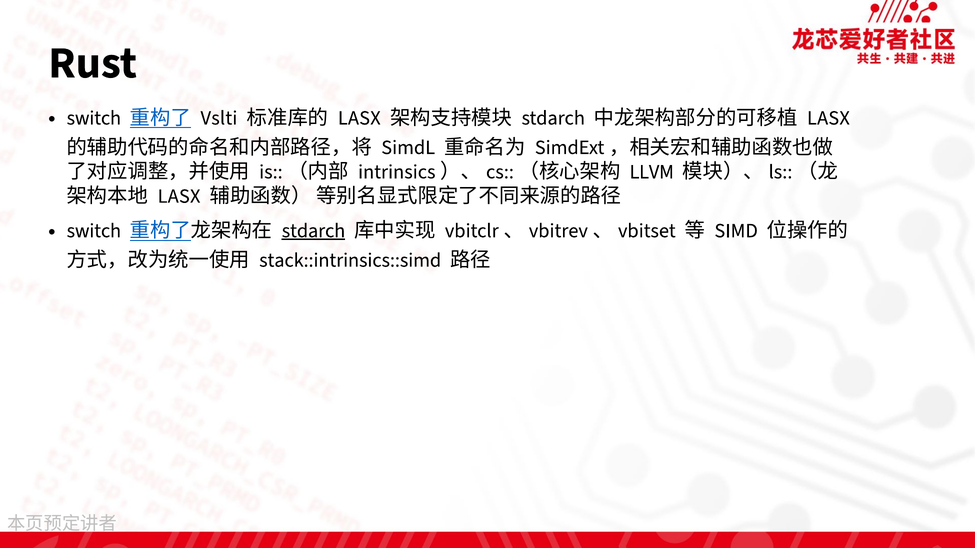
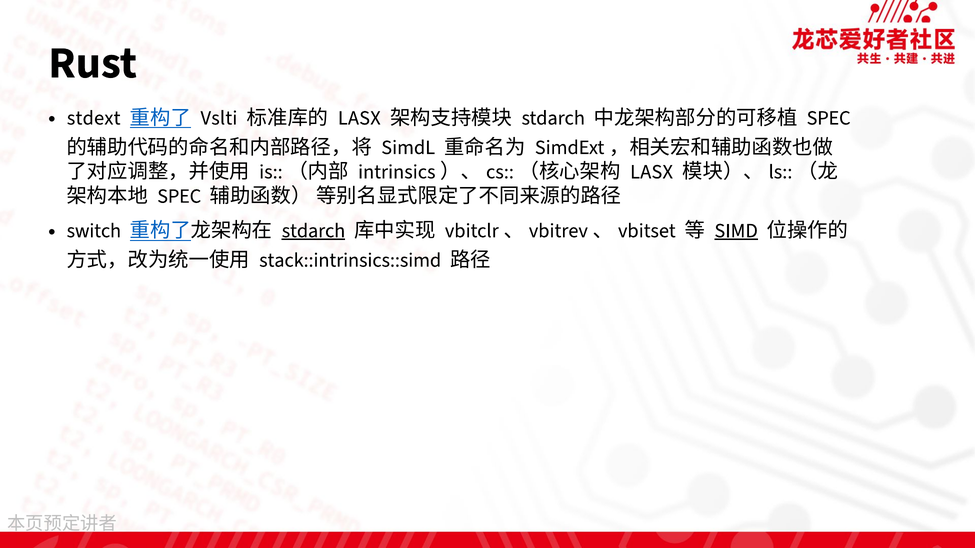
switch: switch -> stdext (94, 118)
LASX: LASX -> SPEC (829, 118)
LLVM: LLVM -> LASX (652, 172)
LASX: LASX -> SPEC (179, 196)
SIMD underline: none -> present (736, 231)
